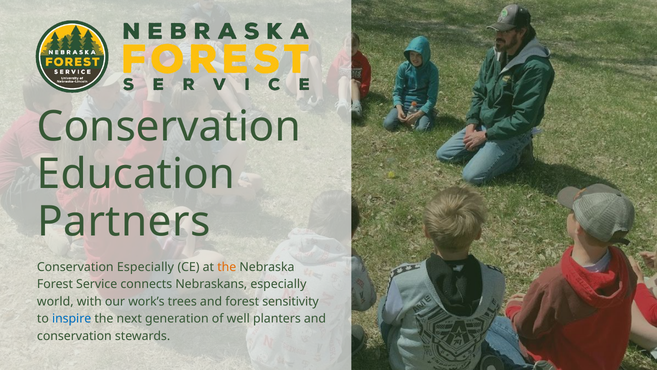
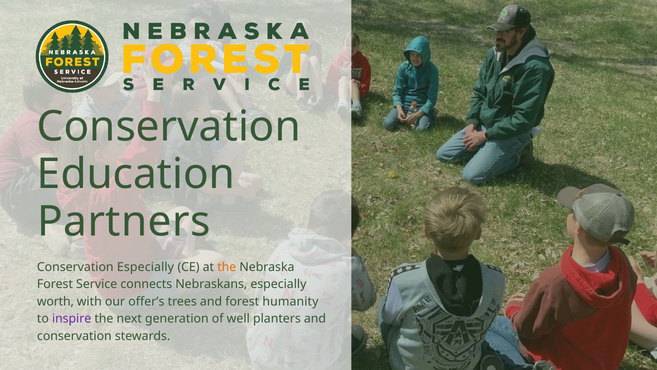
world: world -> worth (55, 301)
work’s: work’s -> offer’s (146, 301)
sensitivity: sensitivity -> humanity (290, 301)
inspire colour: blue -> purple (72, 318)
